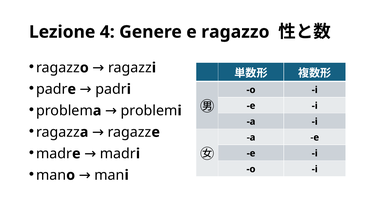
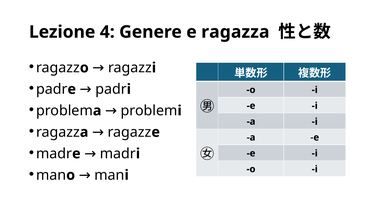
ragazzo: ragazzo -> ragazza (235, 32)
